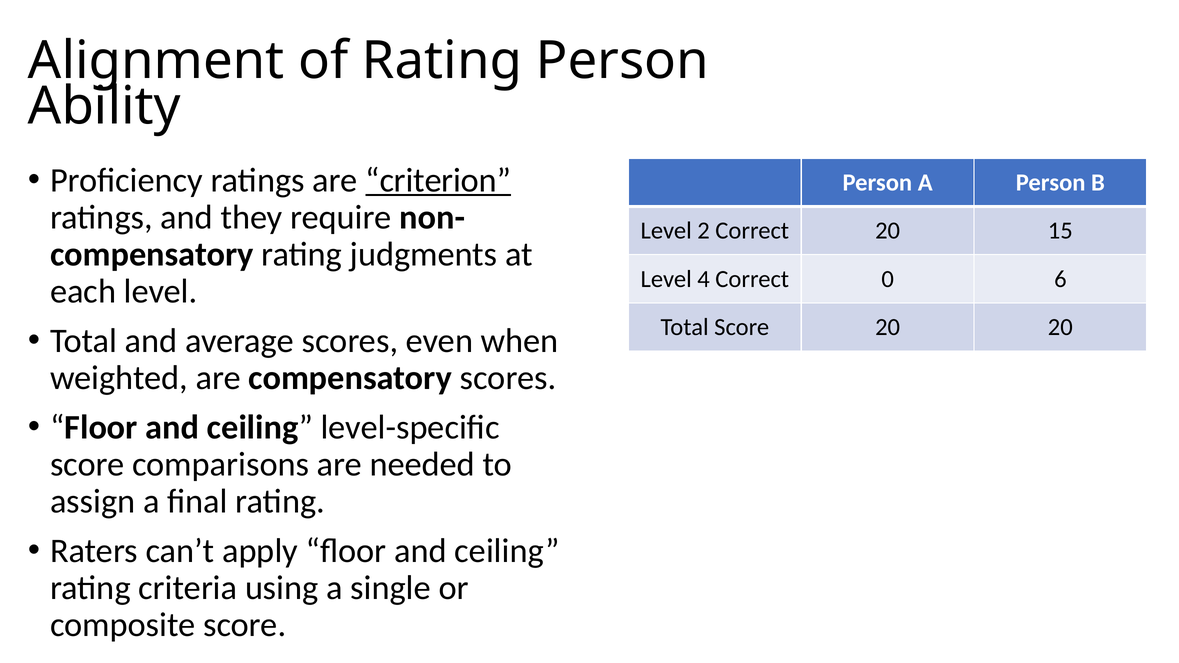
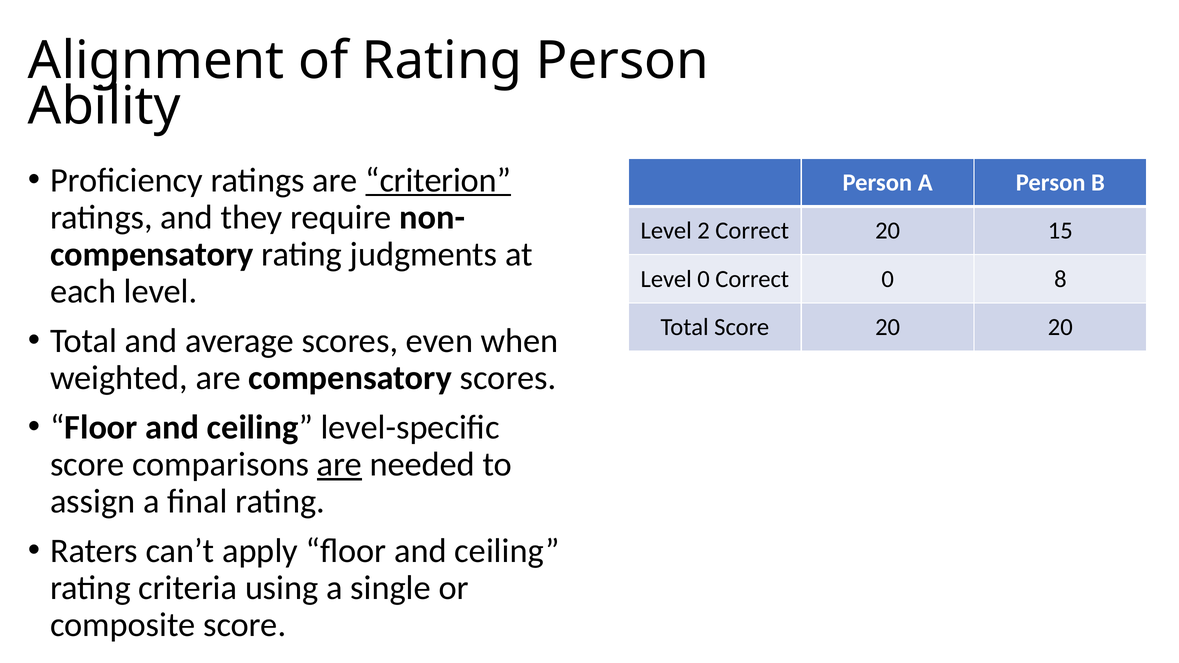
Level 4: 4 -> 0 (704, 279)
6: 6 -> 8 (1060, 279)
are underline: none -> present (339, 465)
